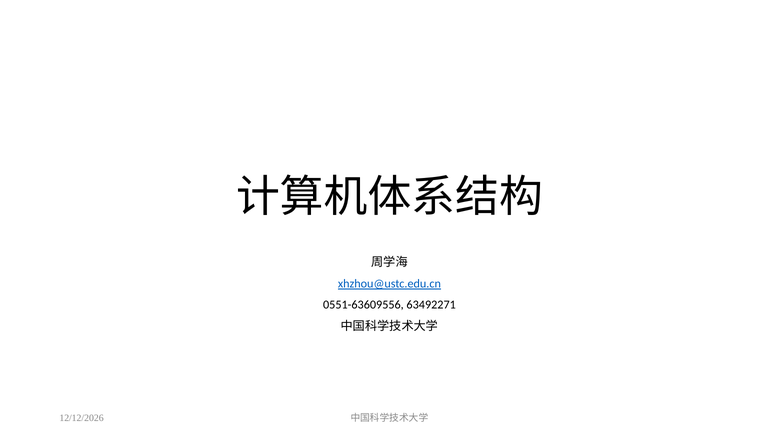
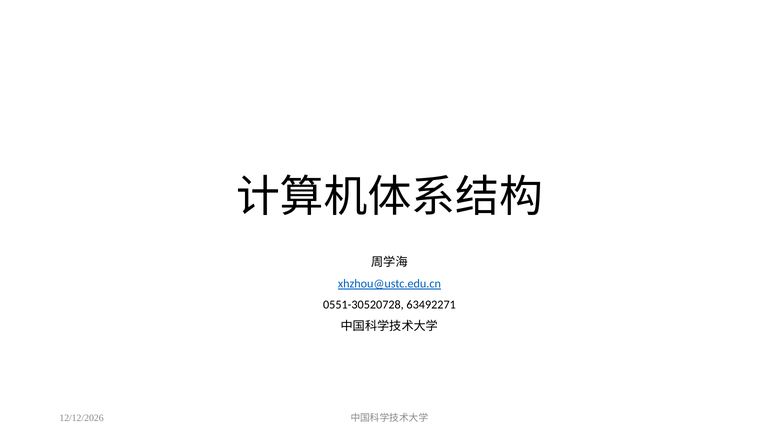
0551-63609556: 0551-63609556 -> 0551-30520728 (363, 305)
